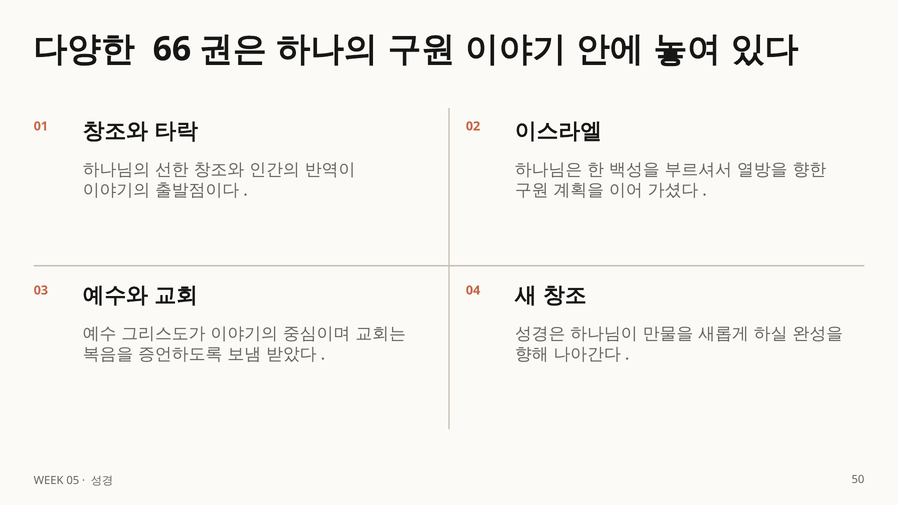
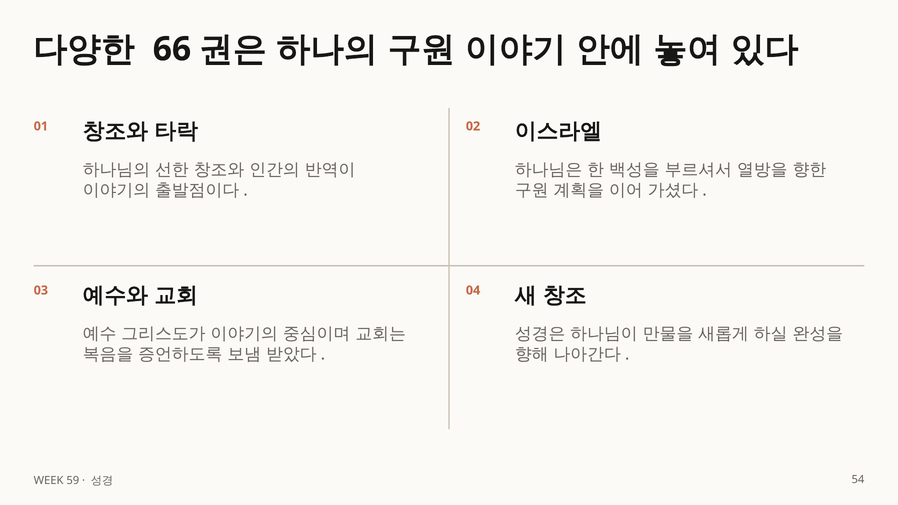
05: 05 -> 59 (73, 481)
50: 50 -> 54 (858, 479)
